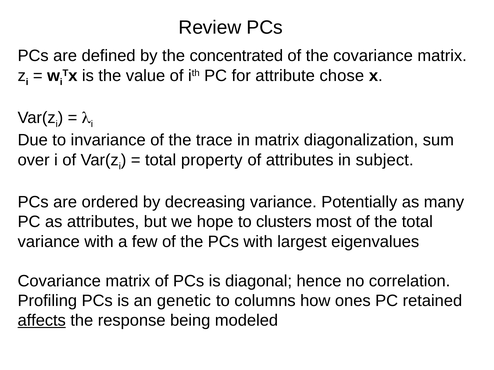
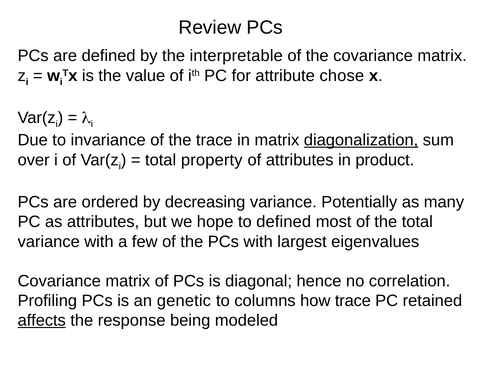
concentrated: concentrated -> interpretable (236, 56)
diagonalization underline: none -> present (361, 140)
subject: subject -> product (385, 160)
to clusters: clusters -> defined (284, 222)
how ones: ones -> trace (353, 301)
